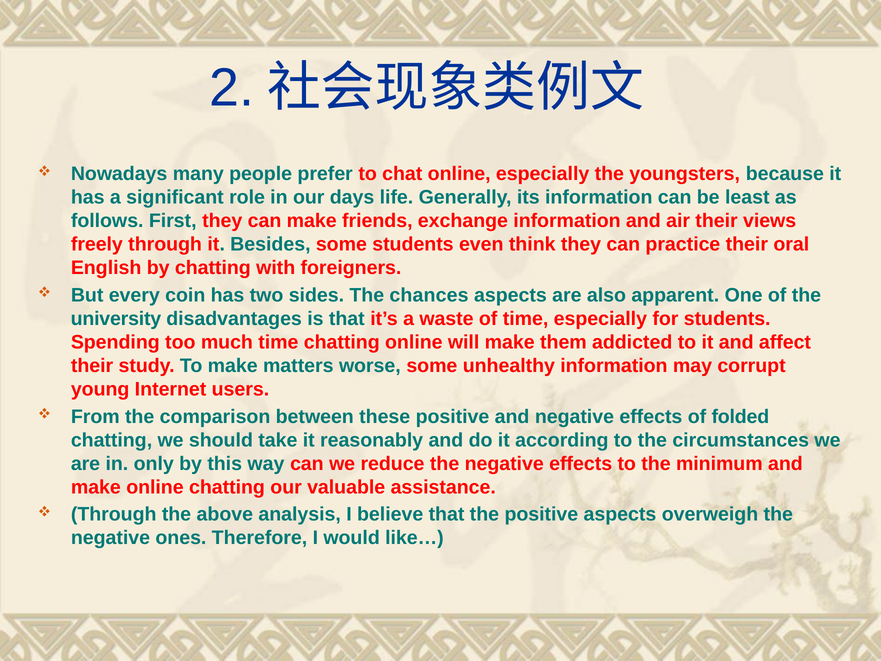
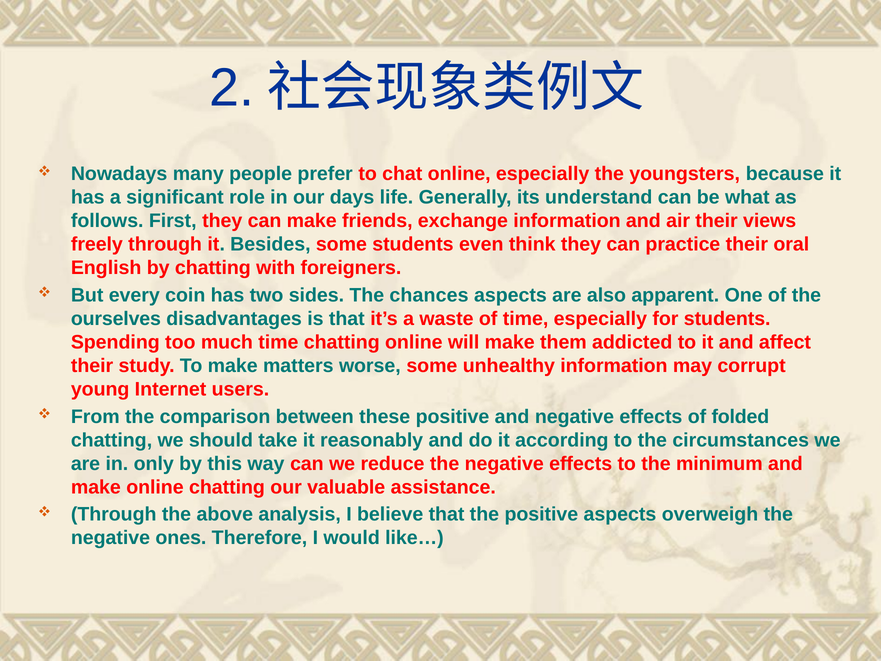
its information: information -> understand (599, 197)
least: least -> what (747, 197)
university: university -> ourselves (116, 319)
